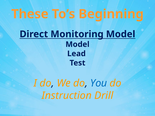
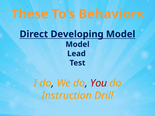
Beginning: Beginning -> Behaviors (111, 14)
Monitoring: Monitoring -> Developing (77, 34)
You colour: blue -> red (99, 83)
